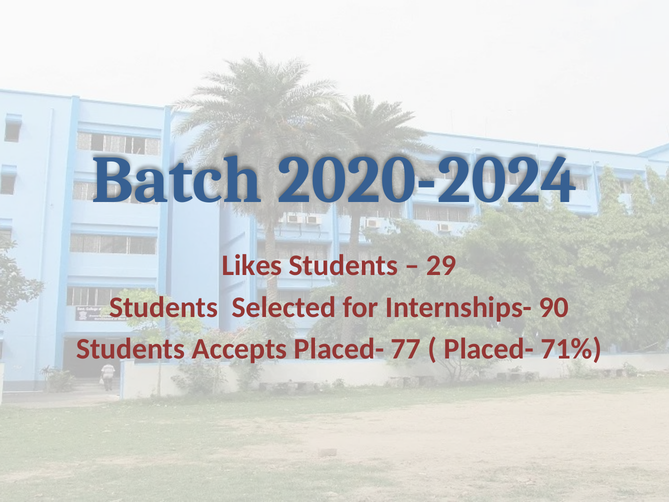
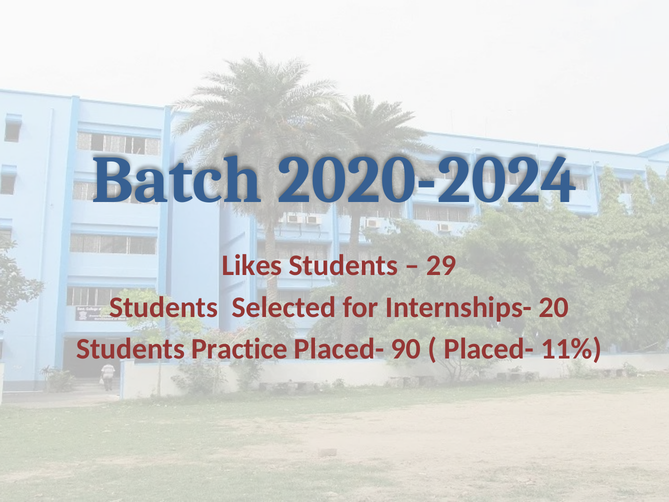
90: 90 -> 20 (554, 307)
Accepts: Accepts -> Practice (240, 349)
77: 77 -> 90 (406, 349)
71%: 71% -> 11% (571, 349)
